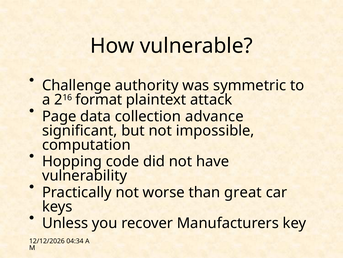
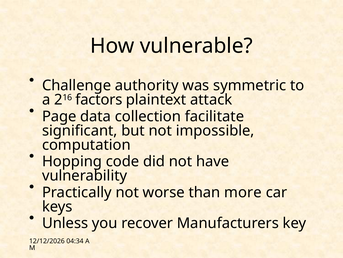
format: format -> factors (99, 100)
advance: advance -> facilitate (214, 116)
great: great -> more (243, 192)
